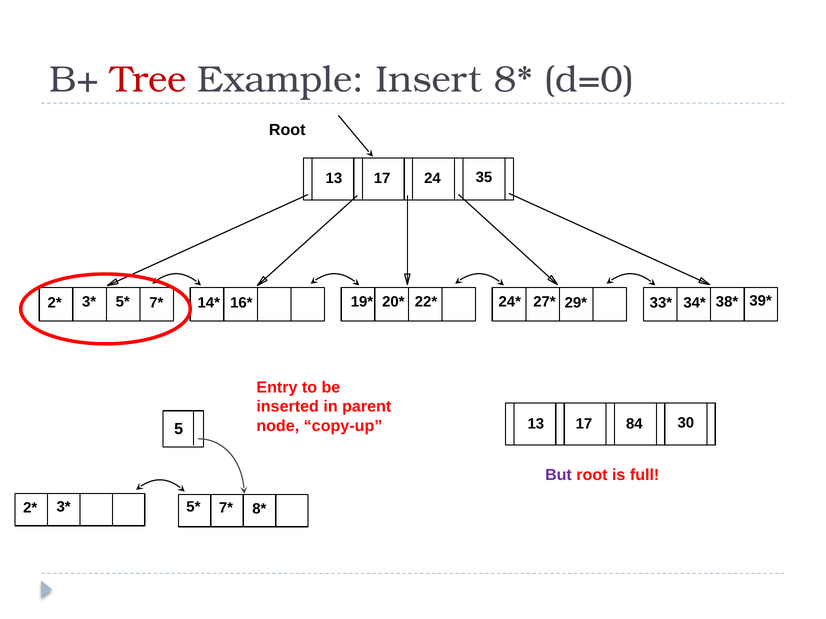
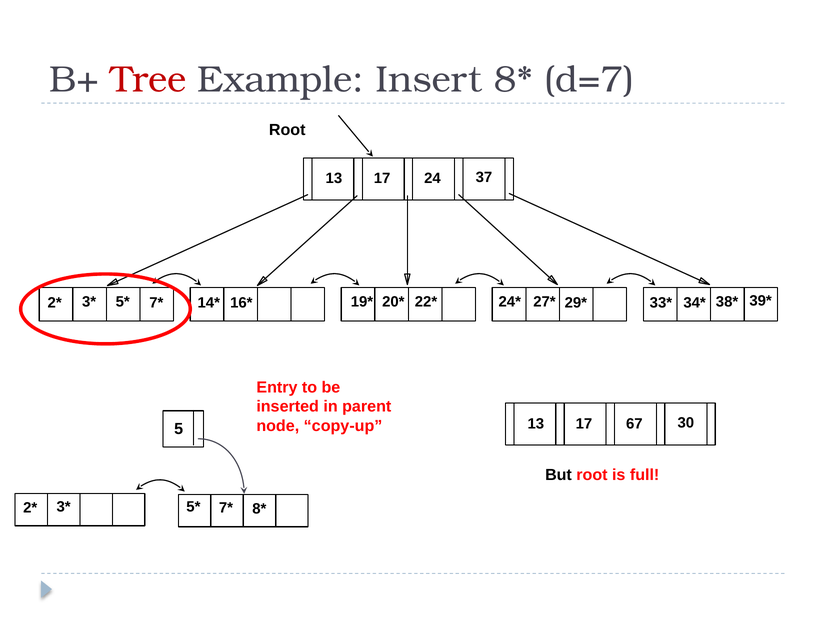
d=0: d=0 -> d=7 (589, 80)
35: 35 -> 37 (484, 178)
84: 84 -> 67 (634, 424)
But colour: purple -> black (558, 476)
